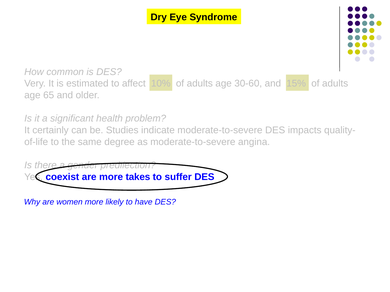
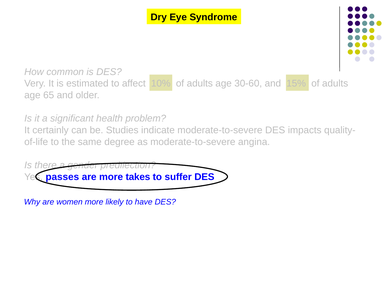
coexist: coexist -> passes (62, 177)
